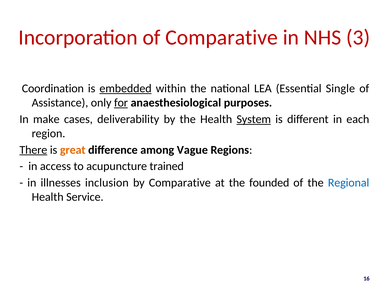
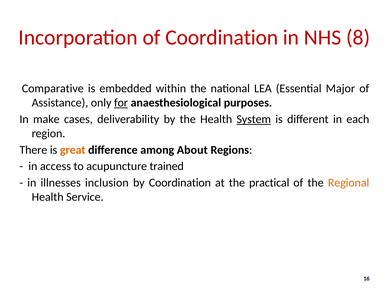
of Comparative: Comparative -> Coordination (222, 37)
3: 3 -> 8 (358, 37)
Coordination: Coordination -> Comparative (53, 88)
embedded underline: present -> none (126, 88)
Single: Single -> Major (340, 88)
There underline: present -> none (33, 150)
Vague: Vague -> About (192, 150)
by Comparative: Comparative -> Coordination (180, 183)
founded: founded -> practical (269, 183)
Regional colour: blue -> orange (349, 183)
